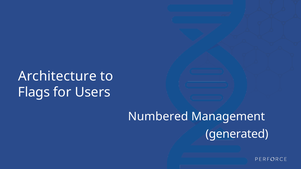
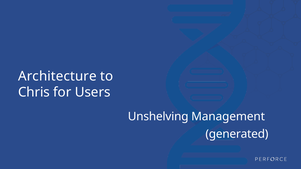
Flags: Flags -> Chris (34, 93)
Numbered: Numbered -> Unshelving (158, 117)
